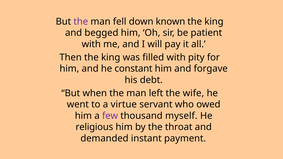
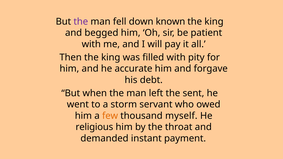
constant: constant -> accurate (133, 69)
wife: wife -> sent (193, 93)
virtue: virtue -> storm (124, 105)
few colour: purple -> orange (110, 116)
